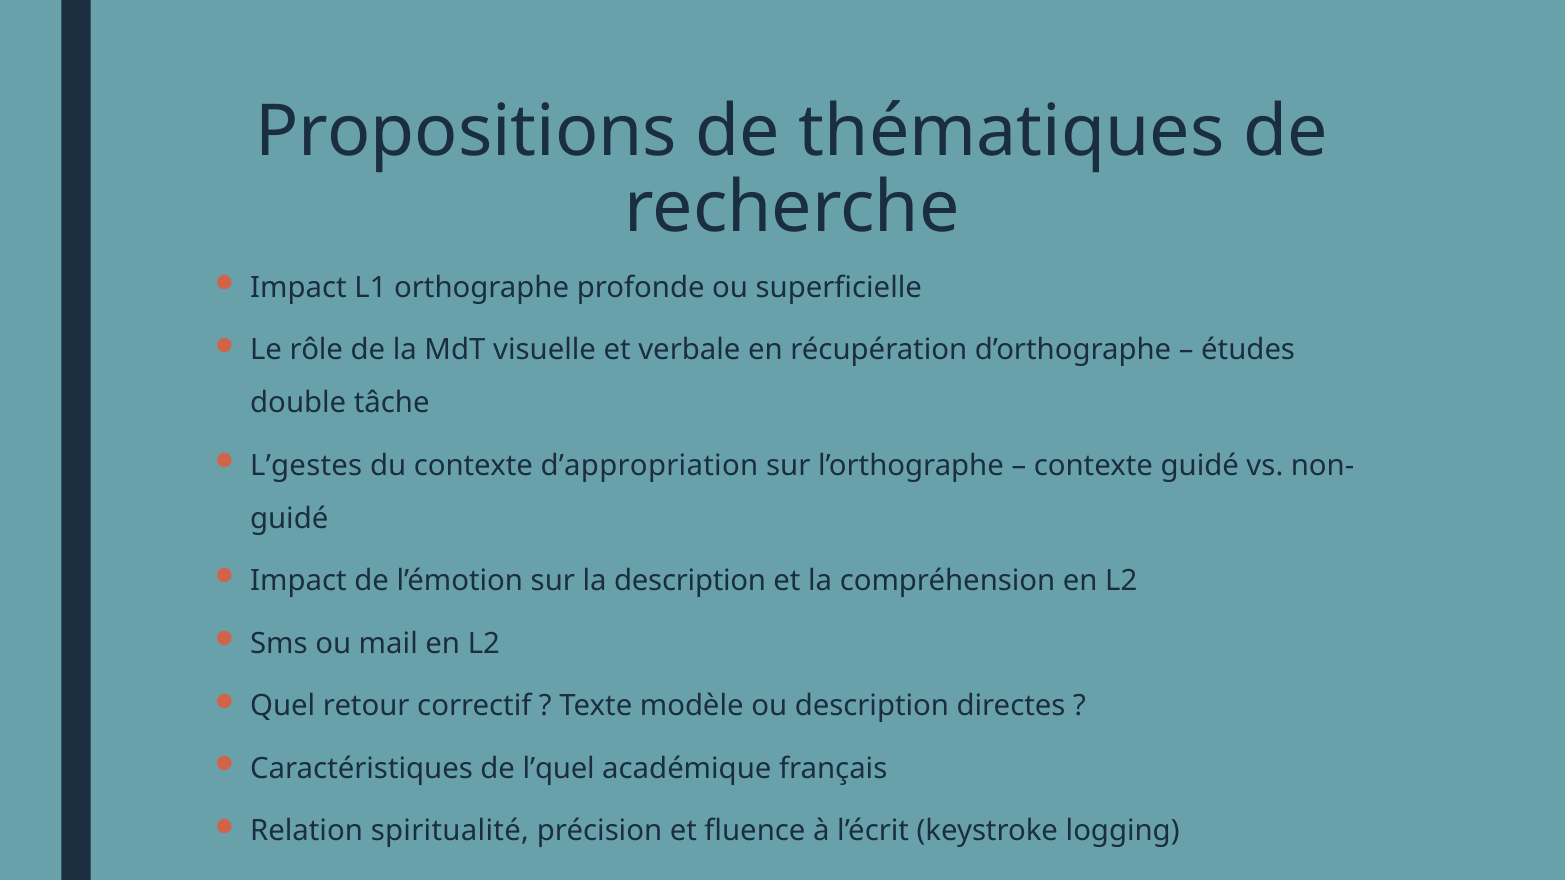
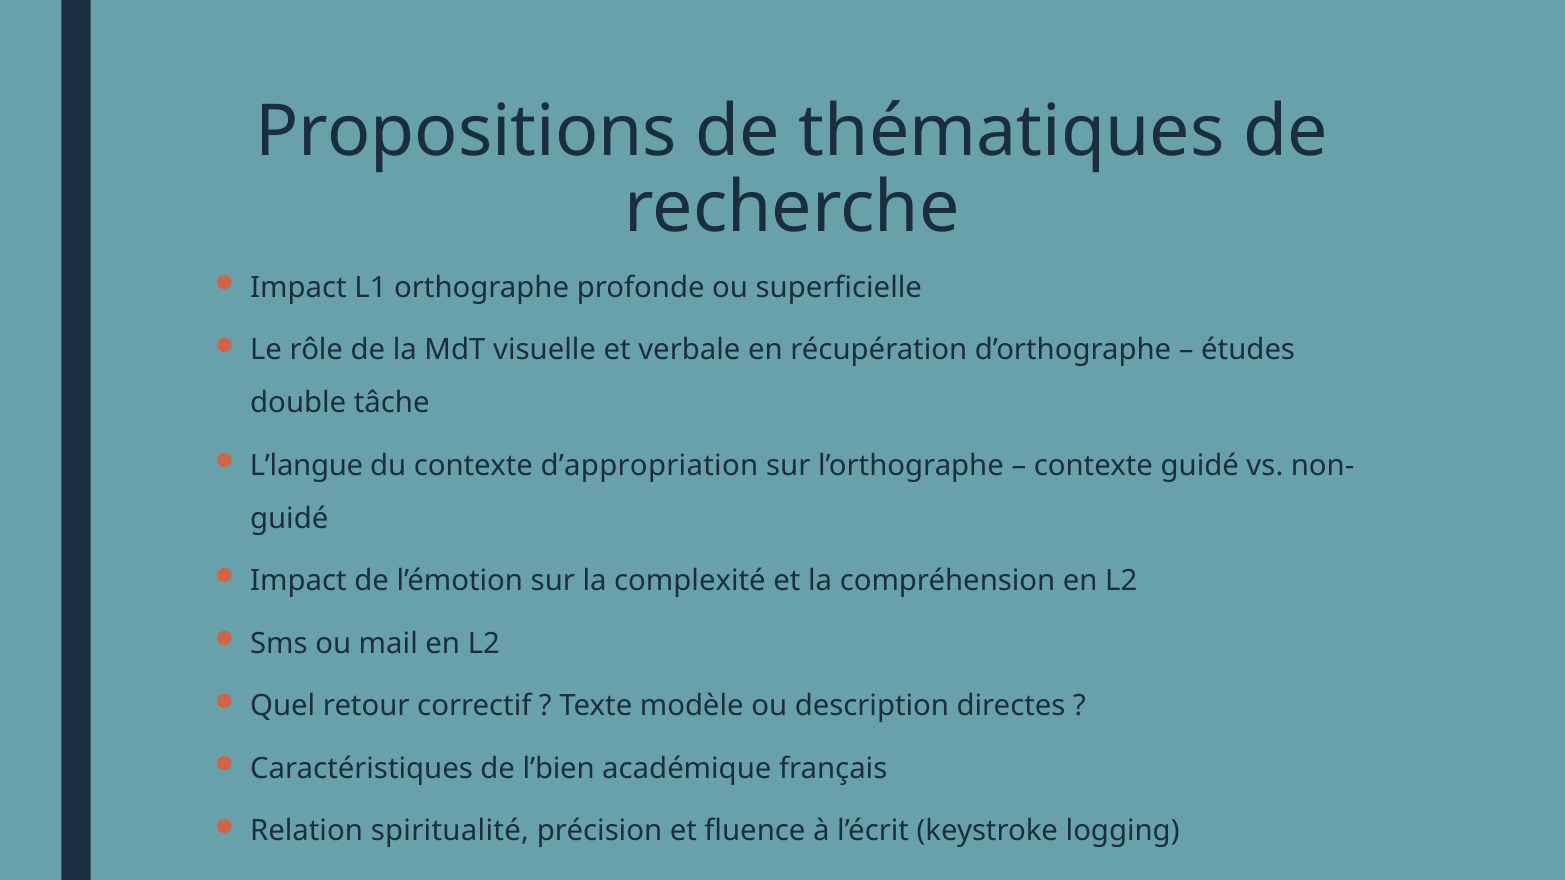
L’gestes: L’gestes -> L’langue (306, 466)
la description: description -> complexité (690, 581)
l’quel: l’quel -> l’bien (559, 769)
